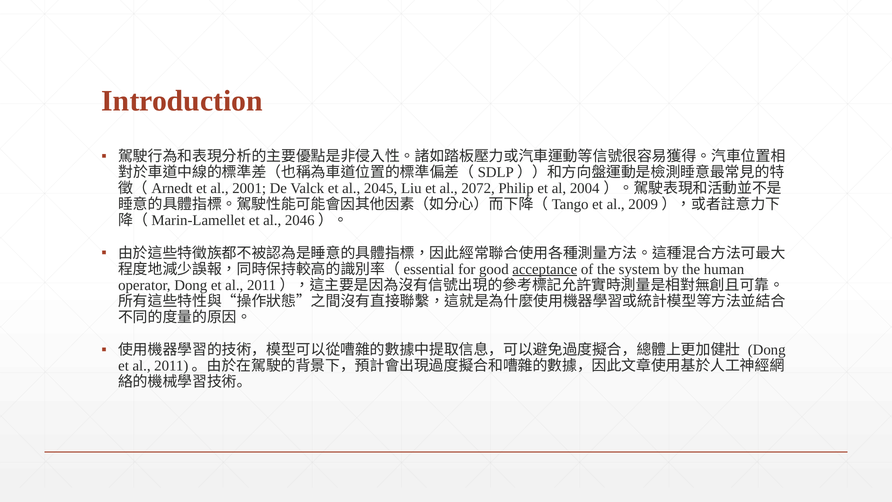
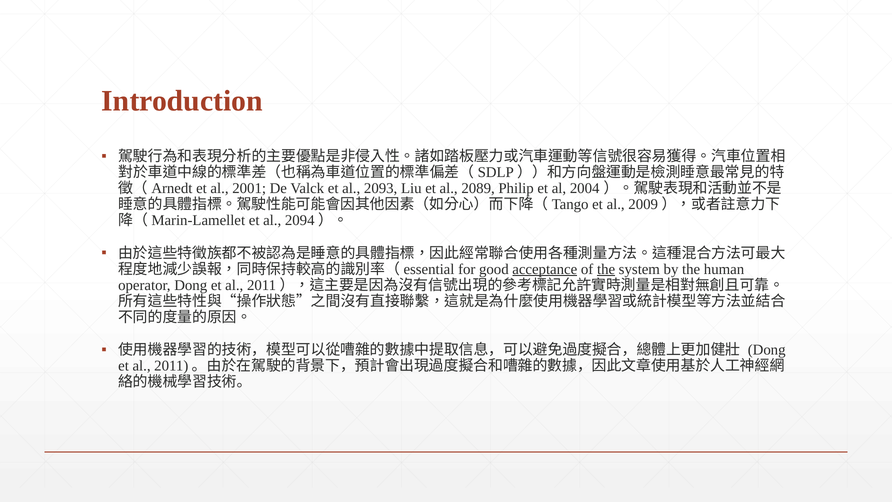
2045: 2045 -> 2093 (381, 188)
2072: 2072 -> 2089 (478, 188)
2046: 2046 -> 2094 (300, 220)
the underline: none -> present (606, 269)
